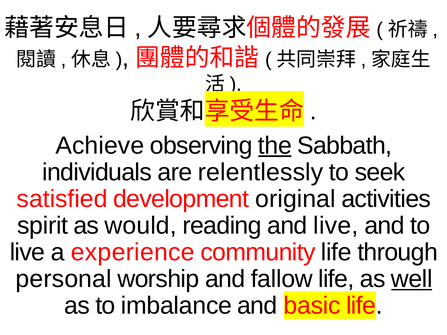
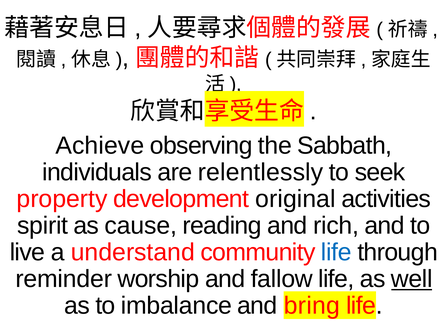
the underline: present -> none (275, 146)
satisfied: satisfied -> property (62, 199)
would: would -> cause (141, 226)
and live: live -> rich (336, 226)
experience: experience -> understand (133, 252)
life colour: black -> blue (336, 252)
personal: personal -> reminder (64, 279)
basic: basic -> bring (312, 306)
